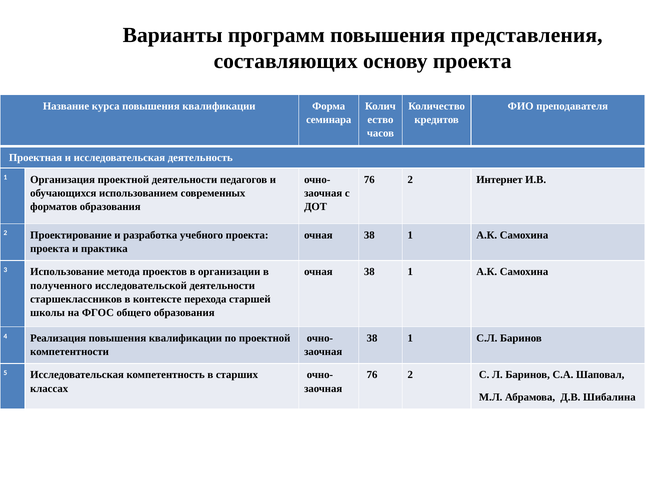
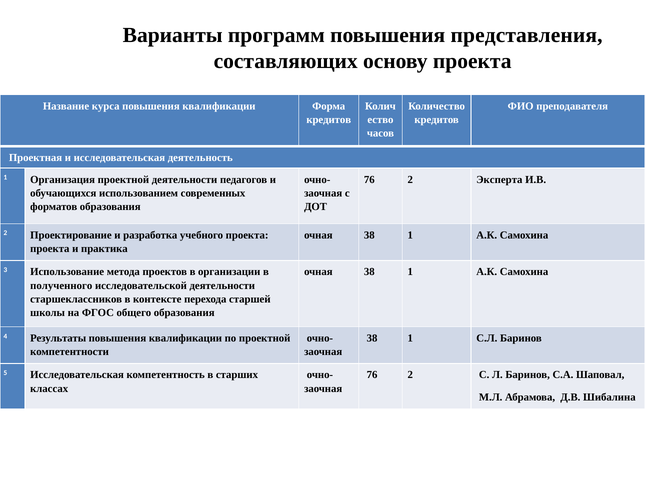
семинара: семинара -> кредитов (329, 120)
Интернет: Интернет -> Эксперта (499, 180)
Реализация: Реализация -> Результаты (58, 339)
